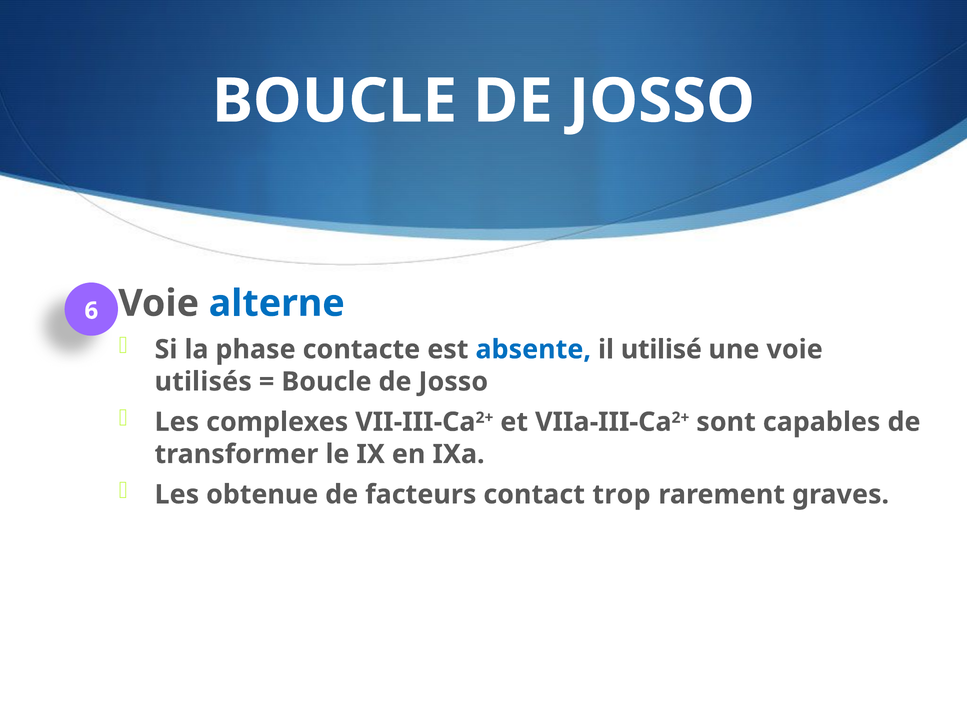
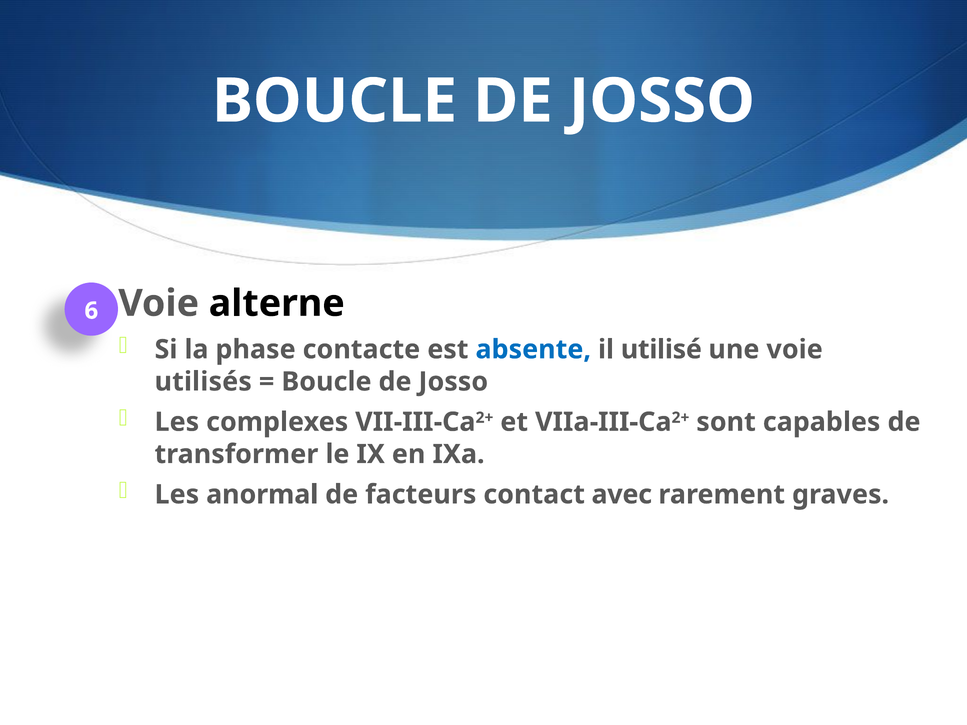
alterne colour: blue -> black (277, 304)
obtenue: obtenue -> anormal (262, 495)
trop: trop -> avec (622, 495)
